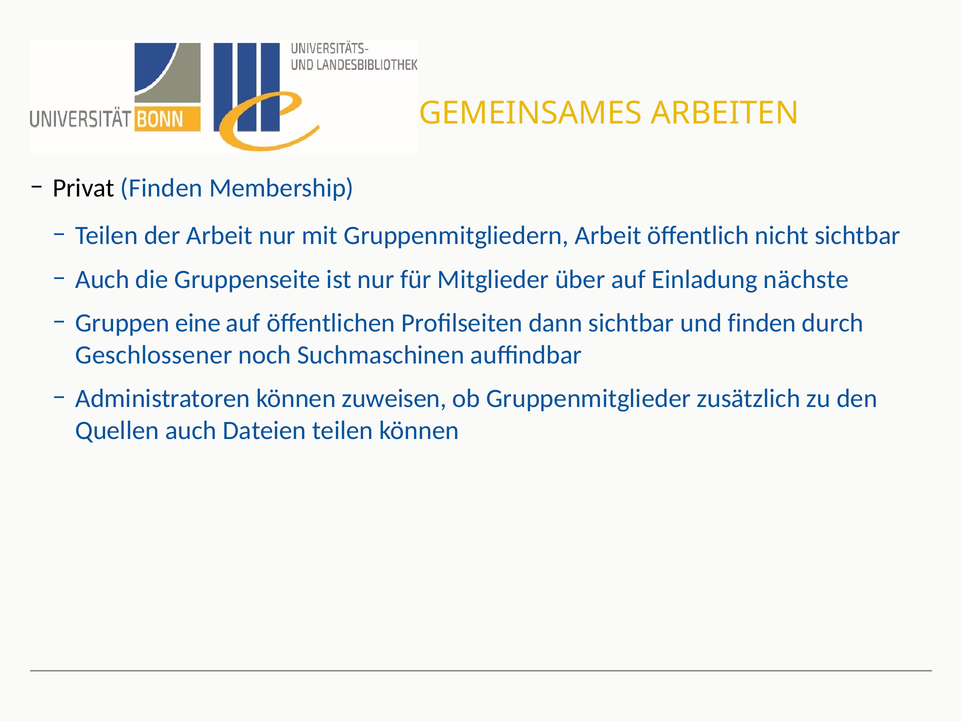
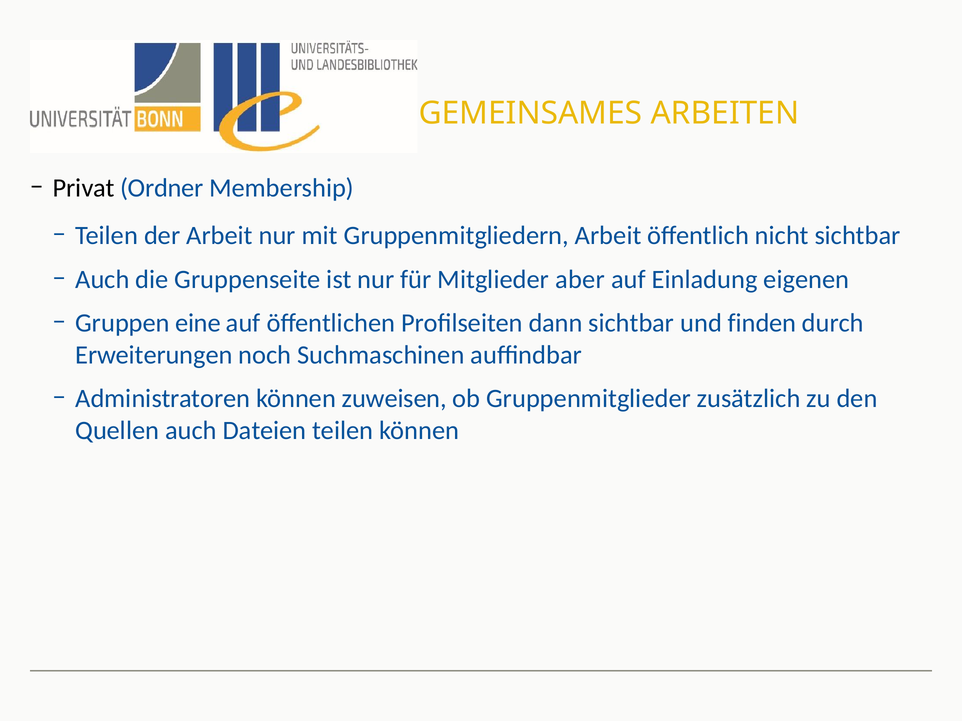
Privat Finden: Finden -> Ordner (162, 188)
über: über -> aber (580, 280)
nächste: nächste -> eigenen (806, 280)
Geschlossener: Geschlossener -> Erweiterungen (154, 355)
